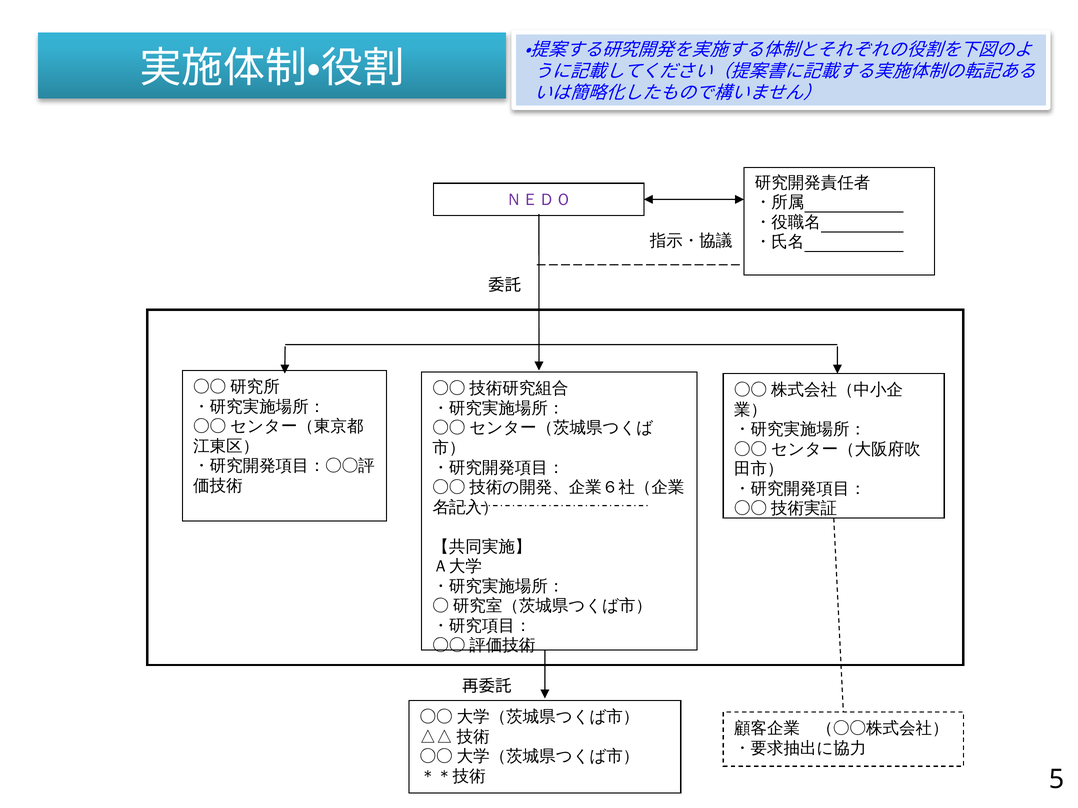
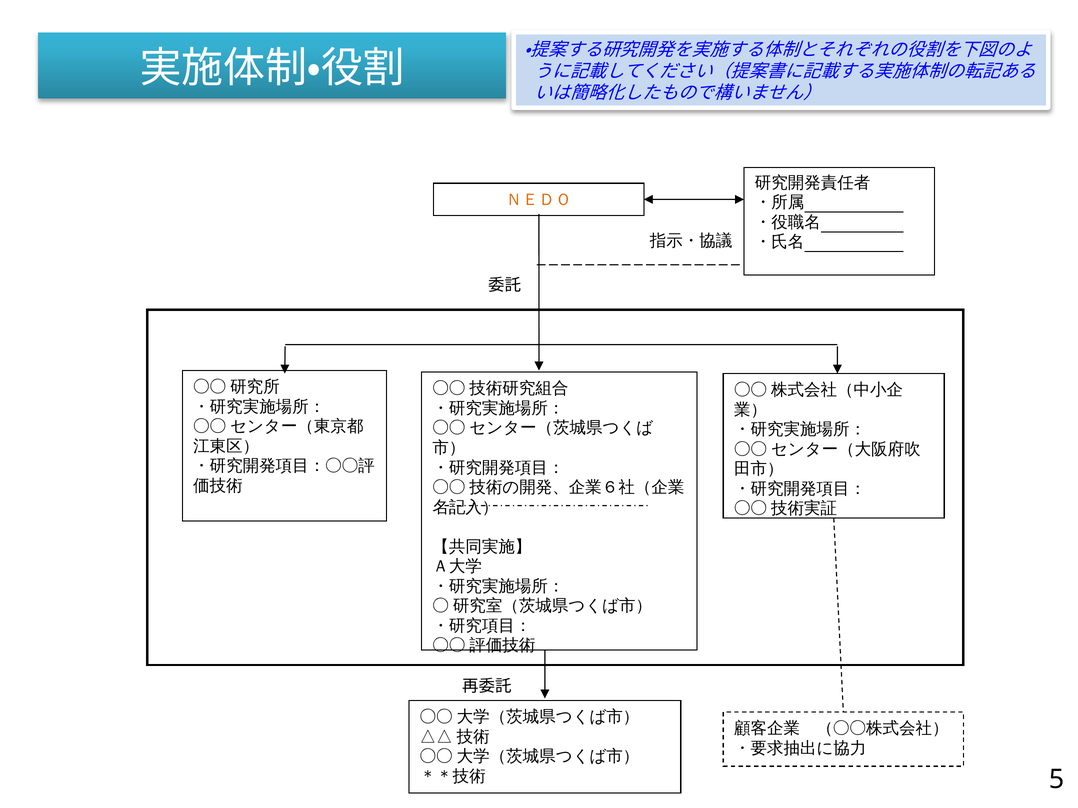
ＮＥＤＯ colour: purple -> orange (539, 200)
